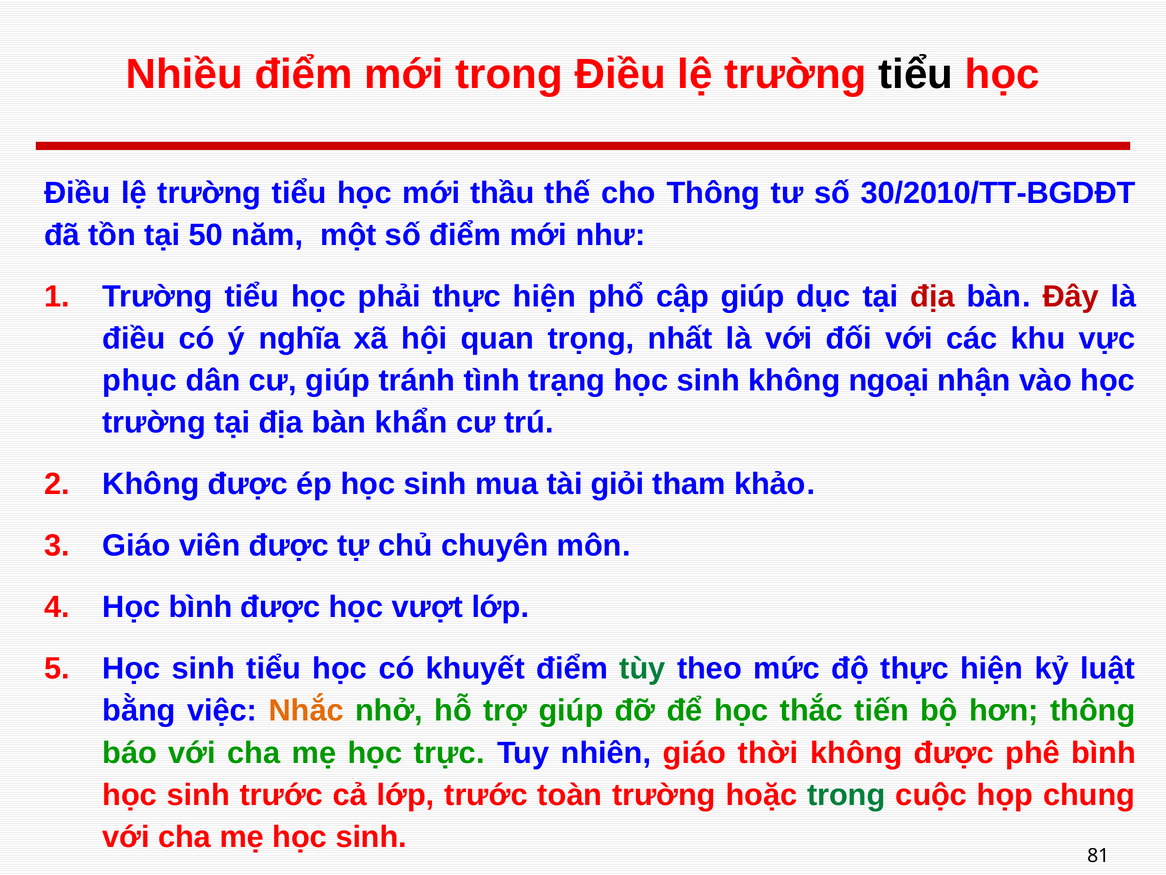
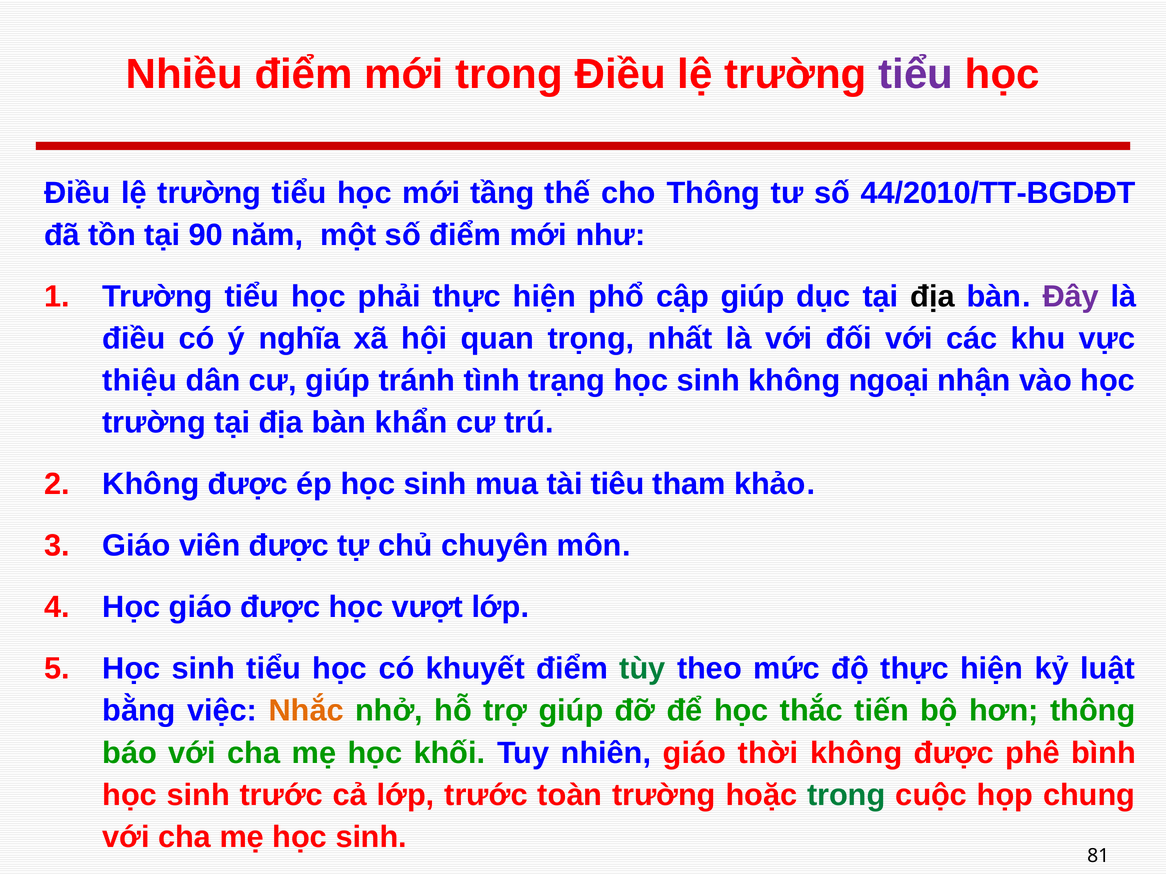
tiểu colour: black -> purple (916, 74)
thầu: thầu -> tầng (502, 193)
30/2010/TT-BGDĐT: 30/2010/TT-BGDĐT -> 44/2010/TT-BGDĐT (998, 193)
50: 50 -> 90 (206, 235)
địa colour: red -> black (932, 296)
Đây colour: red -> purple (1071, 296)
phục: phục -> thiệu (140, 380)
giỏi: giỏi -> tiêu (618, 484)
Học bình: bình -> giáo (200, 607)
trực: trực -> khối (449, 752)
